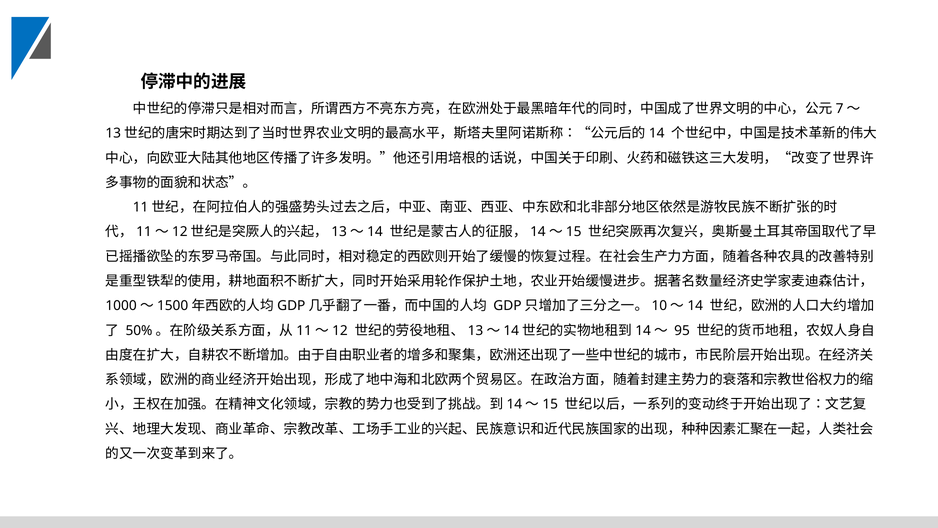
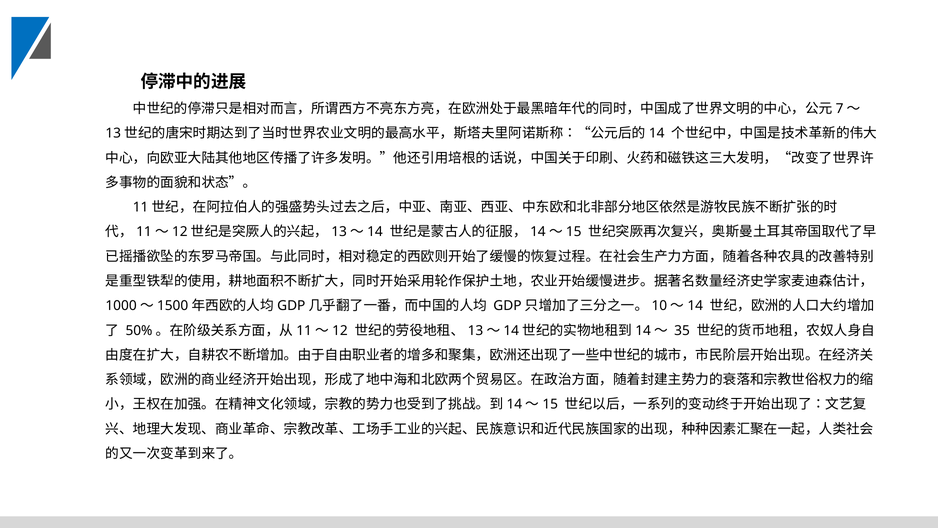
95: 95 -> 35 (682, 330)
